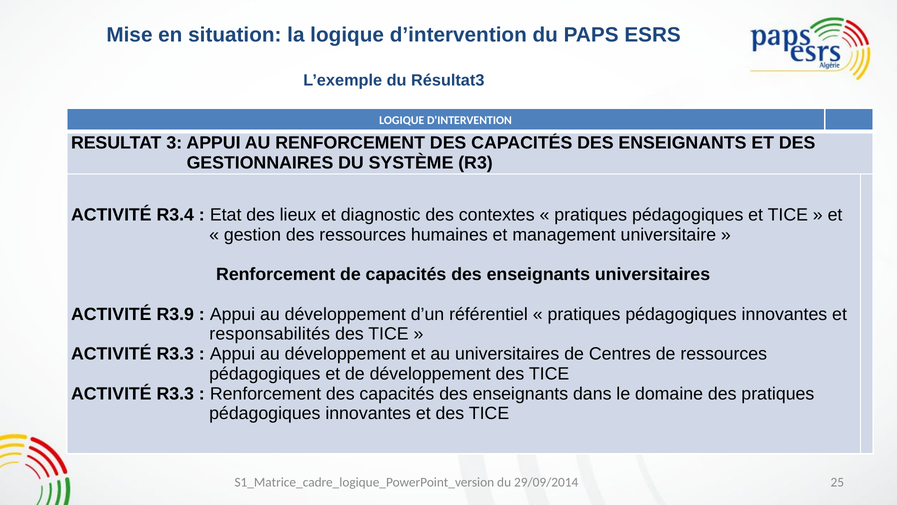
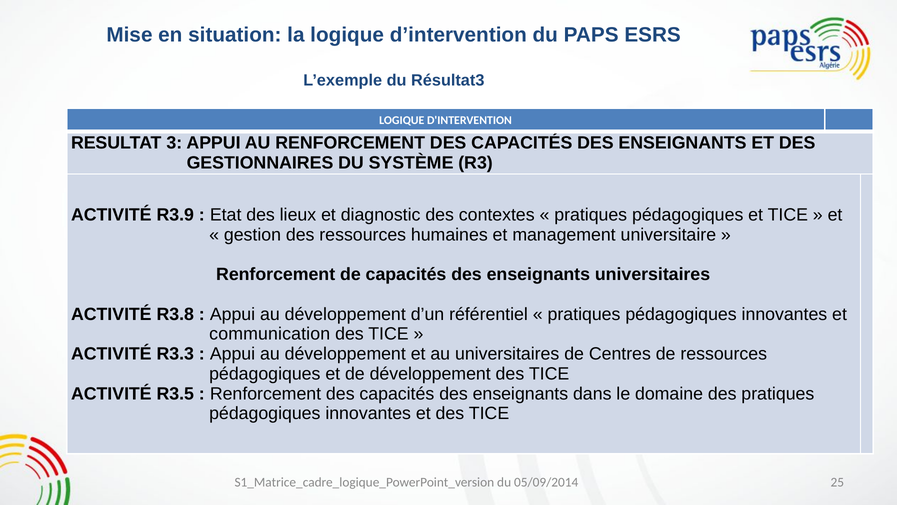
R3.4: R3.4 -> R3.9 (175, 215)
R3.9: R3.9 -> R3.8 (175, 314)
responsabilités: responsabilités -> communication (270, 334)
R3.3: R3.3 -> R3.5 (175, 394)
29/09/2014: 29/09/2014 -> 05/09/2014 (546, 482)
